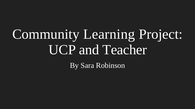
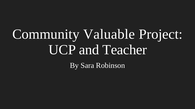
Learning: Learning -> Valuable (109, 34)
